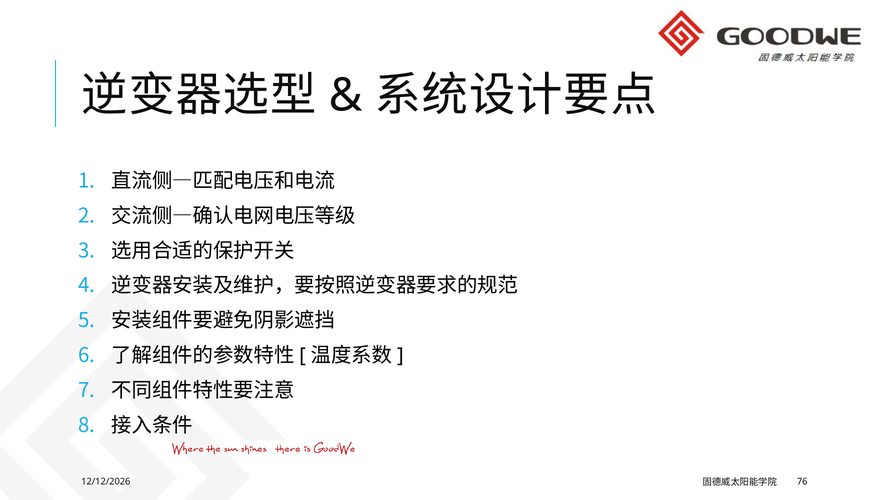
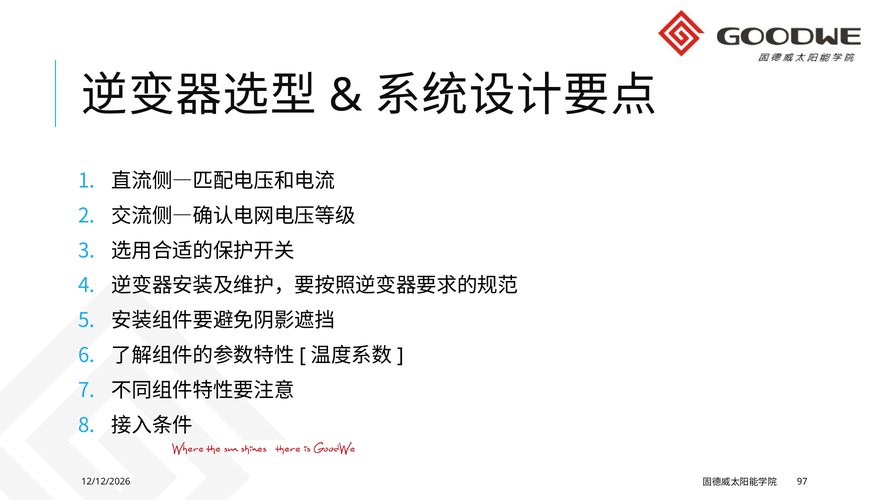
76: 76 -> 97 (802, 482)
